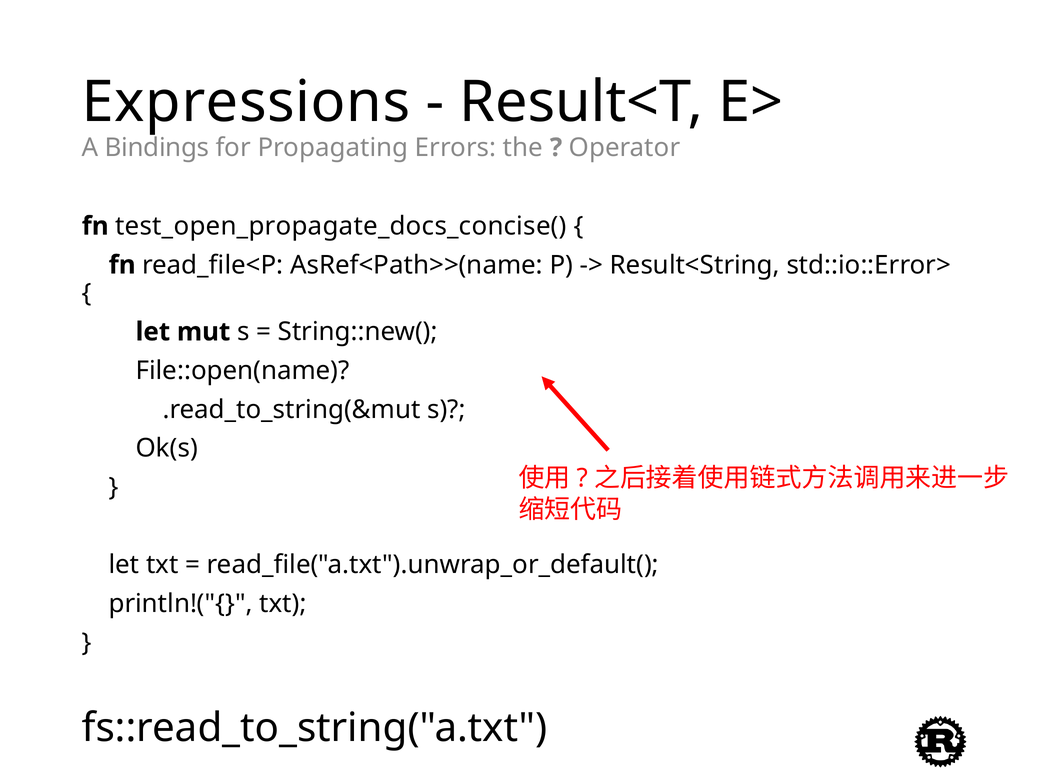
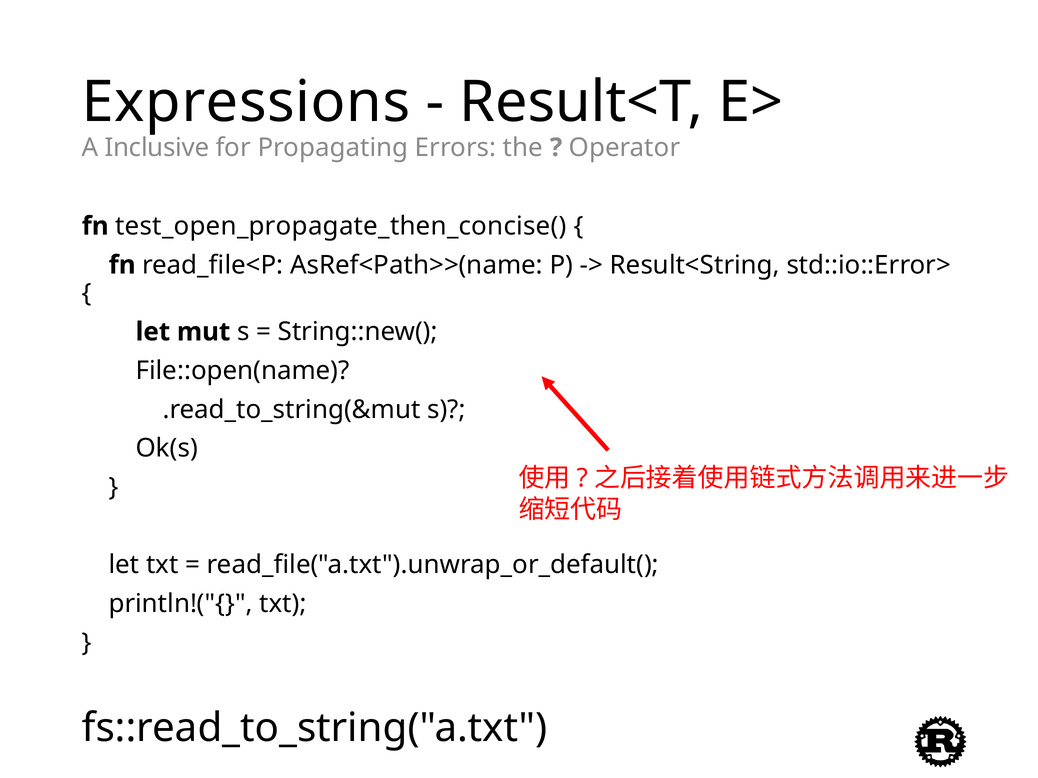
Bindings: Bindings -> Inclusive (157, 148)
test_open_propagate_docs_concise(: test_open_propagate_docs_concise( -> test_open_propagate_then_concise( (341, 226)
